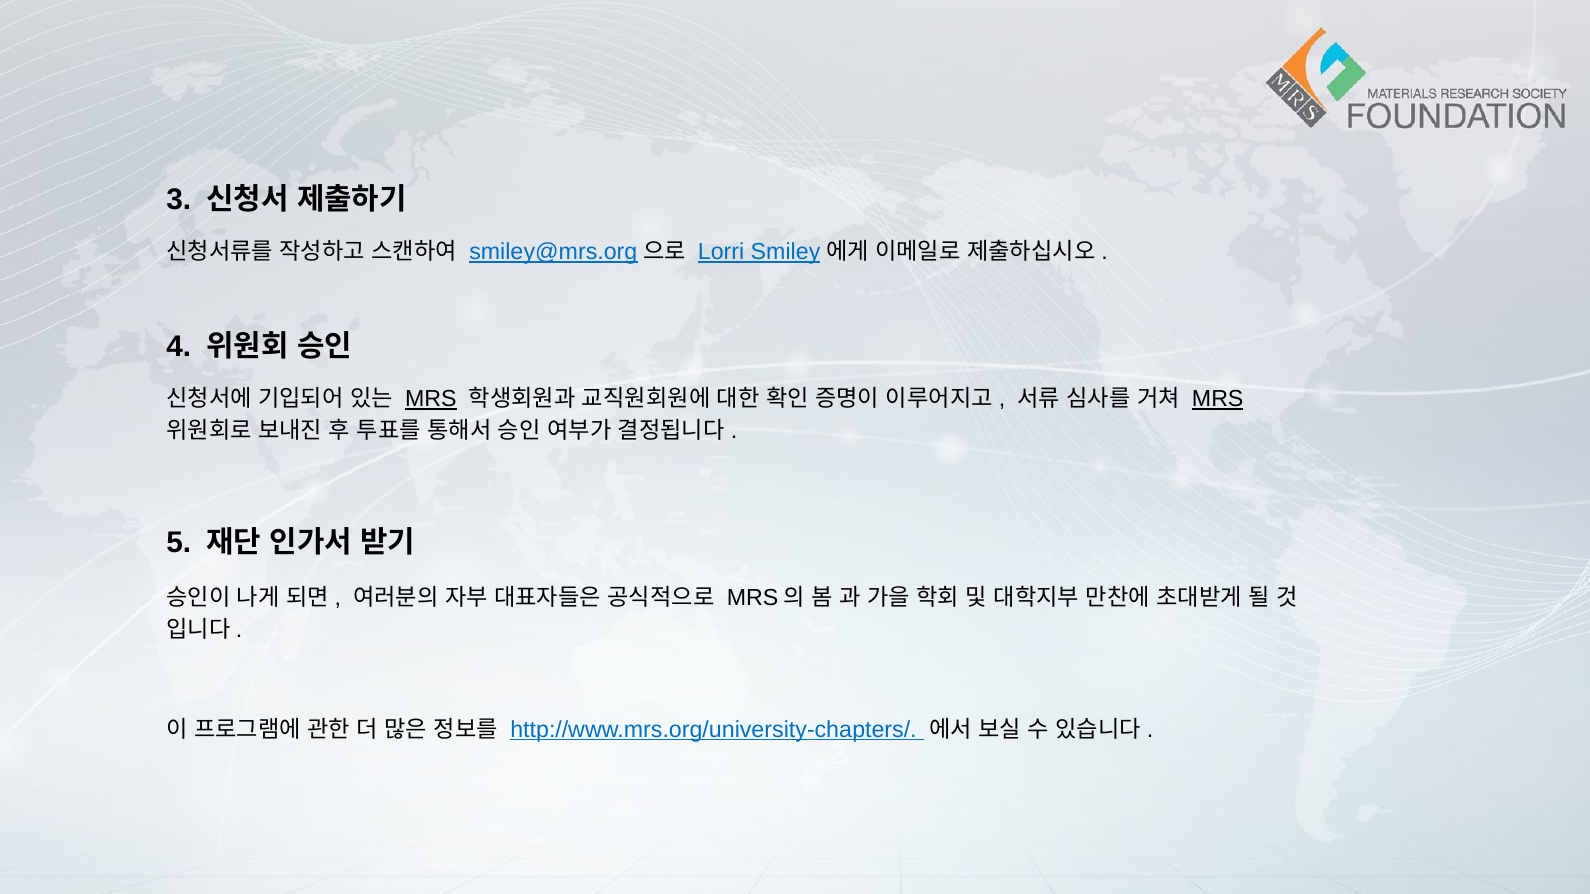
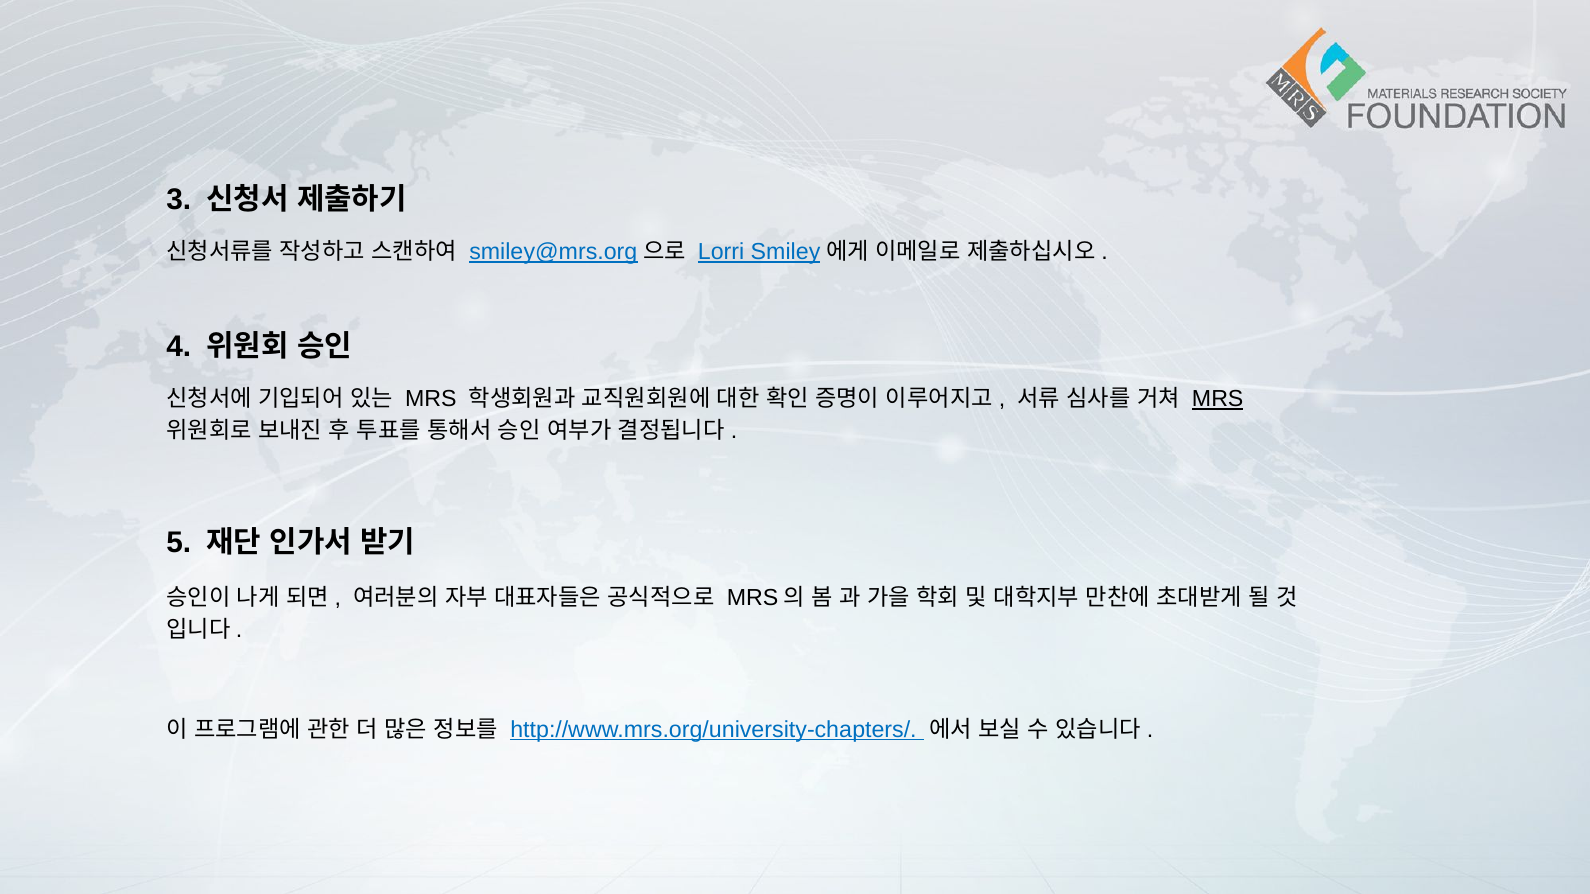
MRS underline: present -> none (431, 399)
